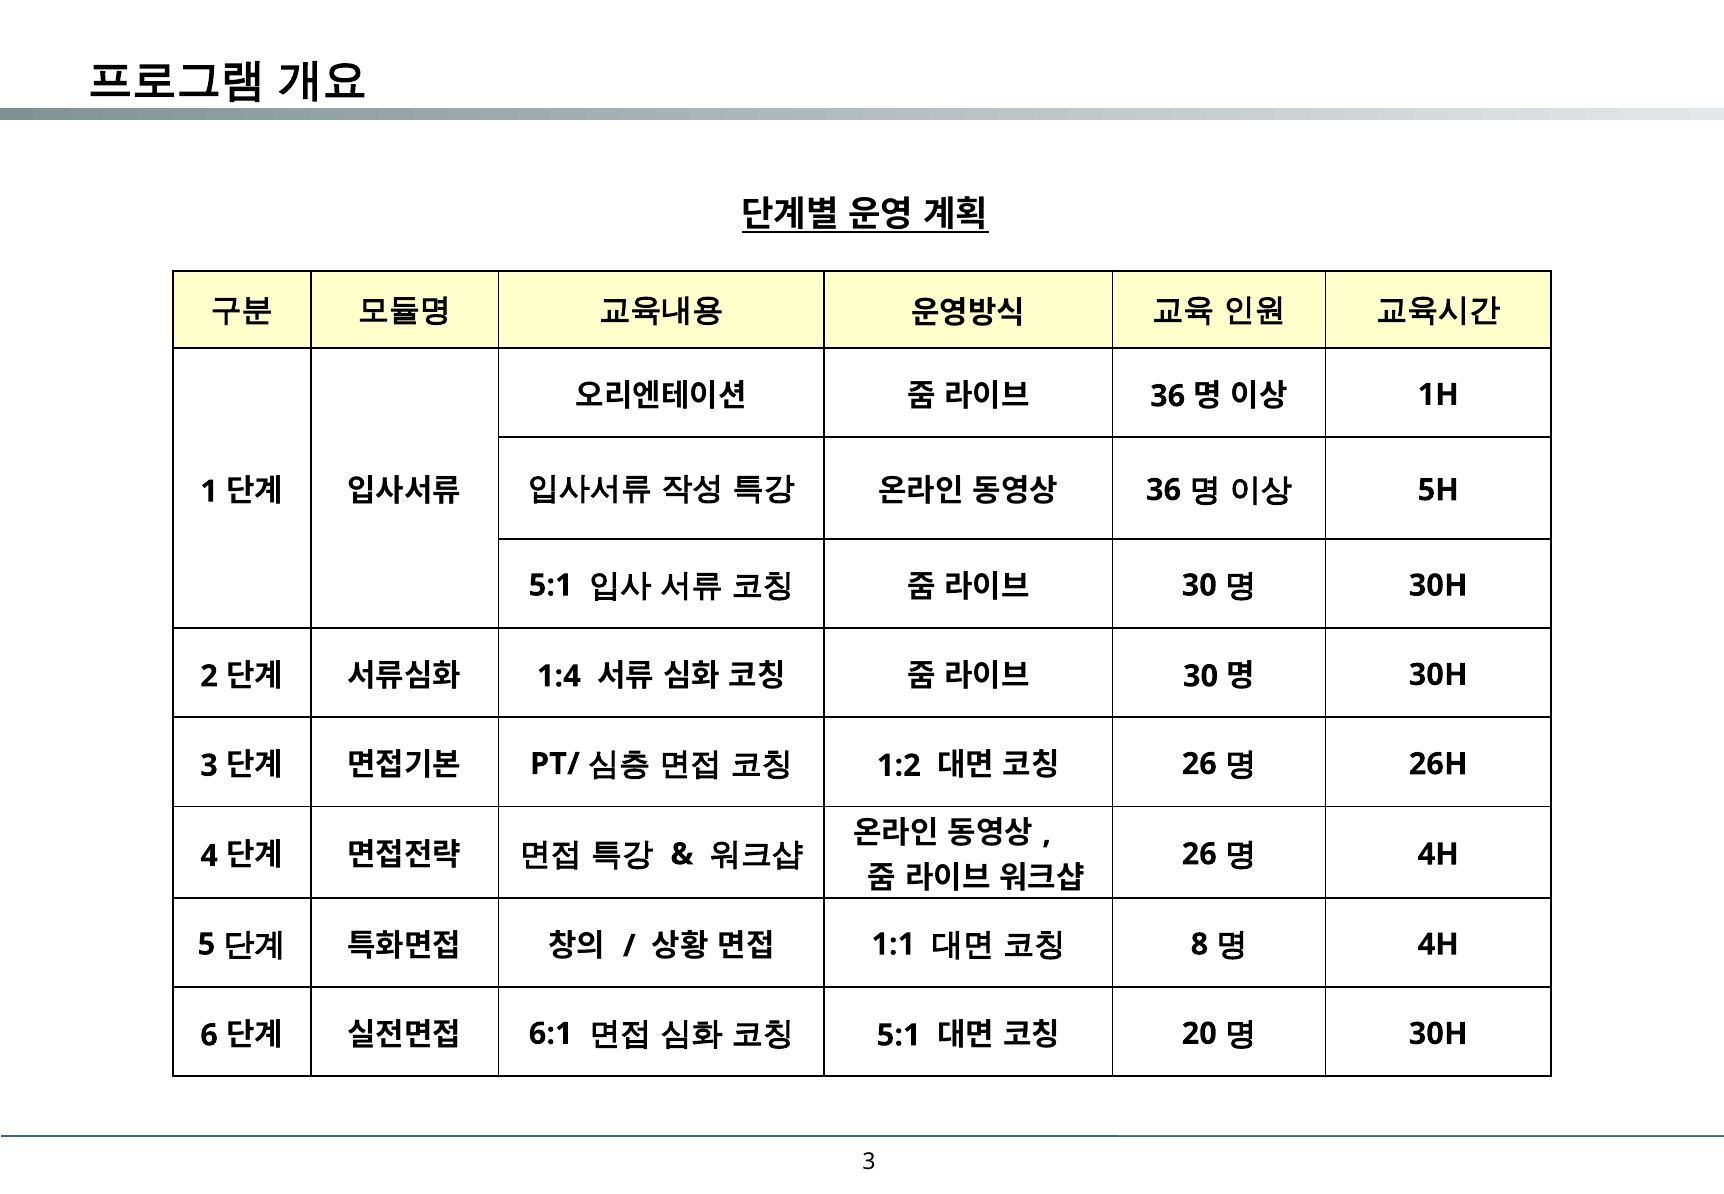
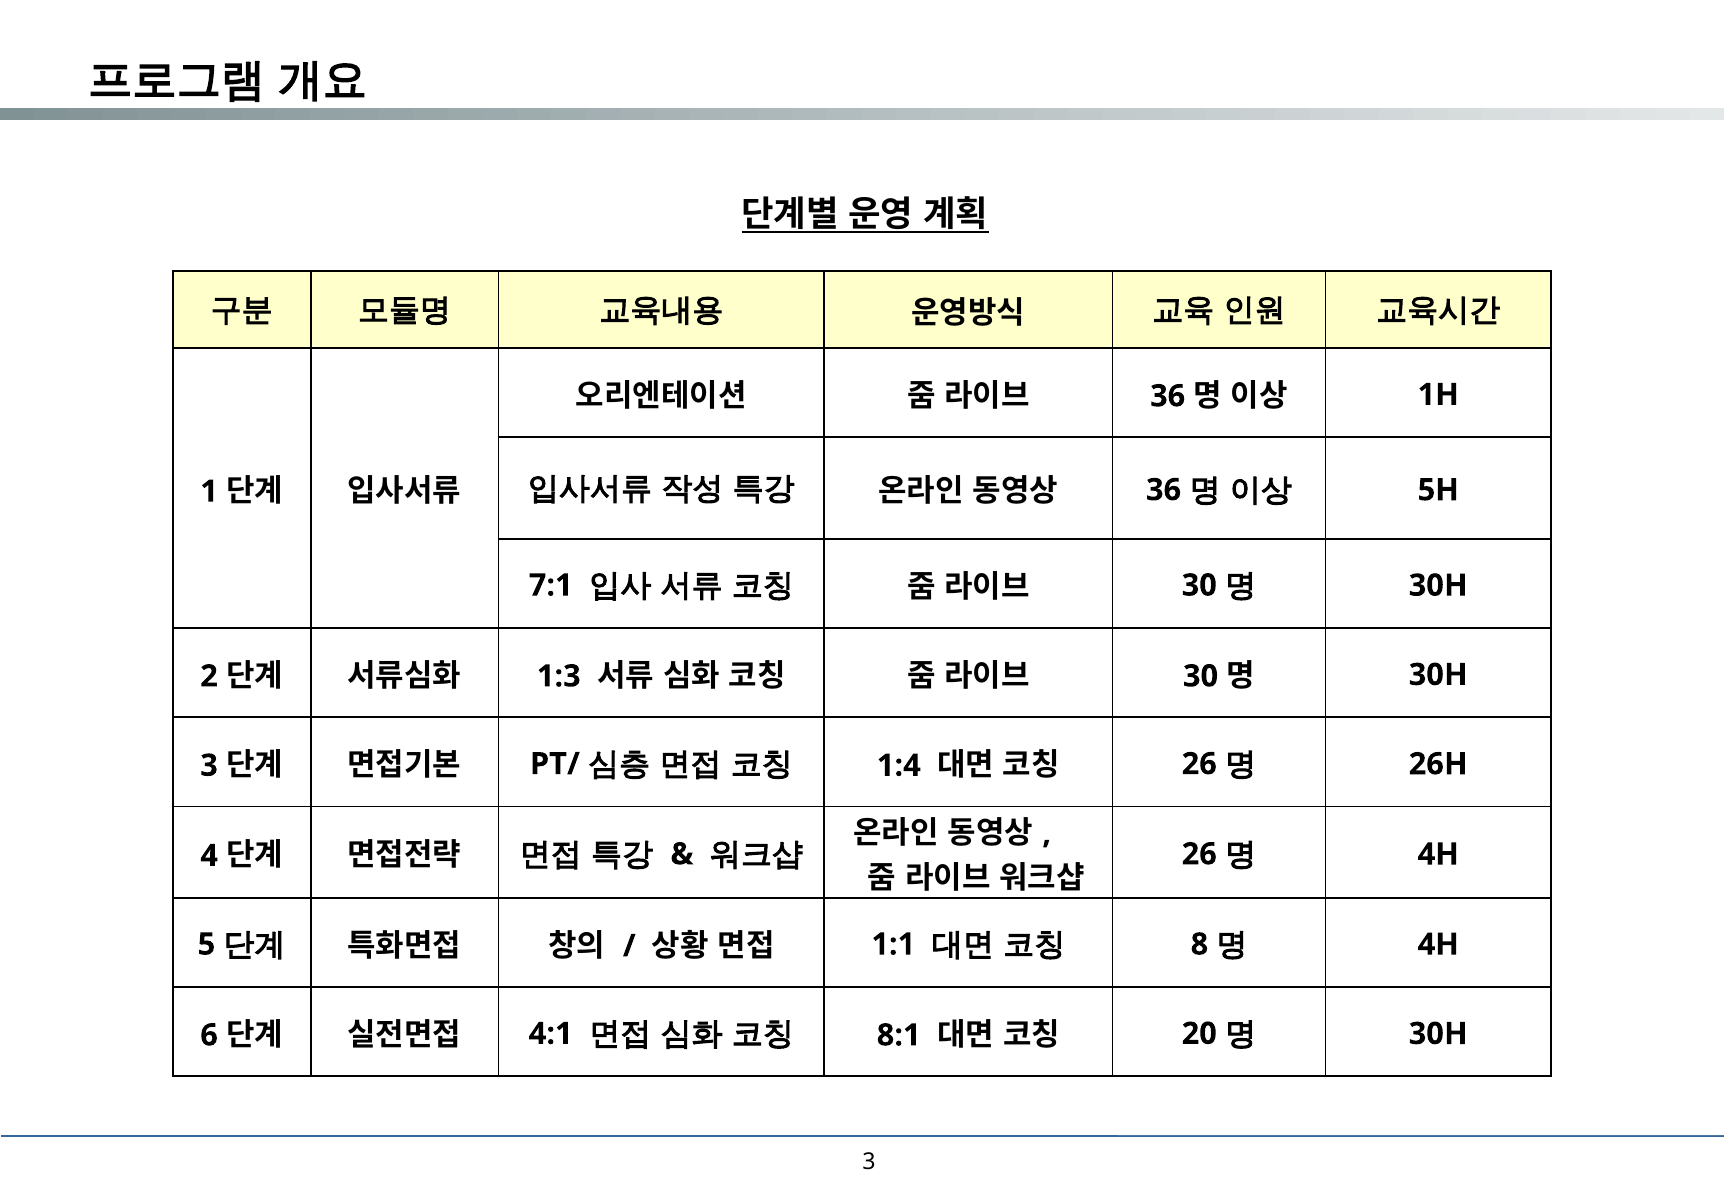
5:1: 5:1 -> 7:1 (551, 585)
1:4: 1:4 -> 1:3 (559, 676)
1:2: 1:2 -> 1:4 (899, 765)
6:1: 6:1 -> 4:1 (551, 1033)
5:1: 5:1 -> 8:1 (899, 1035)
